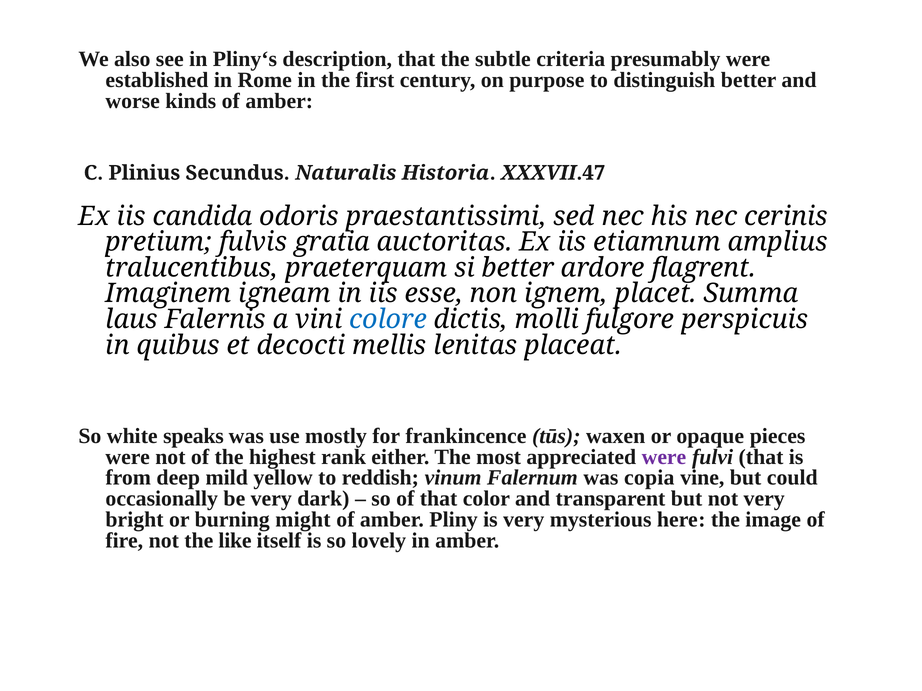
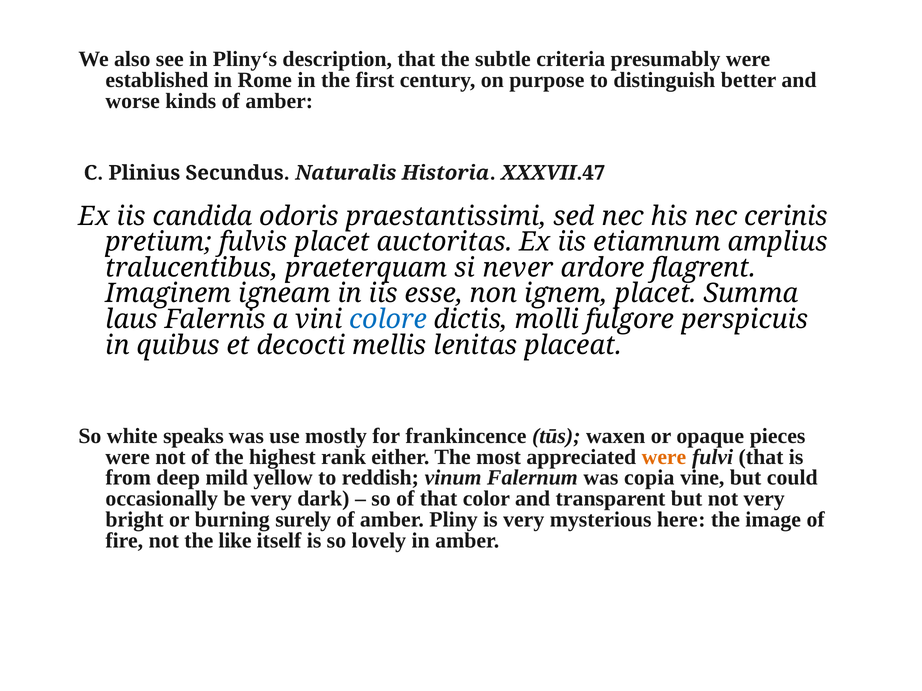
fulvis gratia: gratia -> placet (332, 242)
si better: better -> never (518, 268)
were colour: purple -> orange (664, 457)
might: might -> surely (303, 520)
